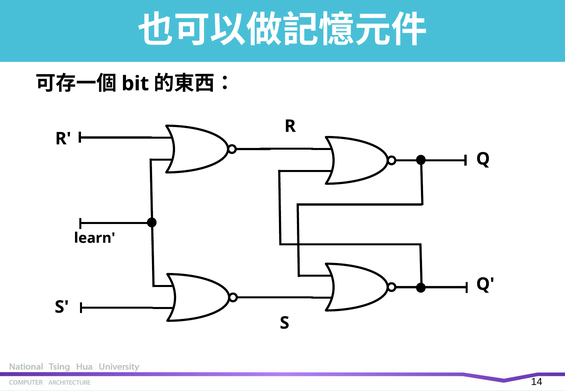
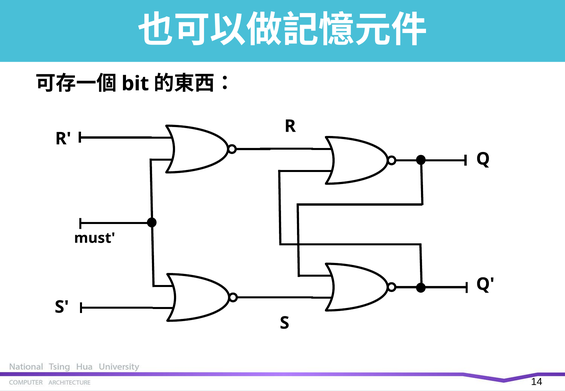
learn: learn -> must (95, 238)
